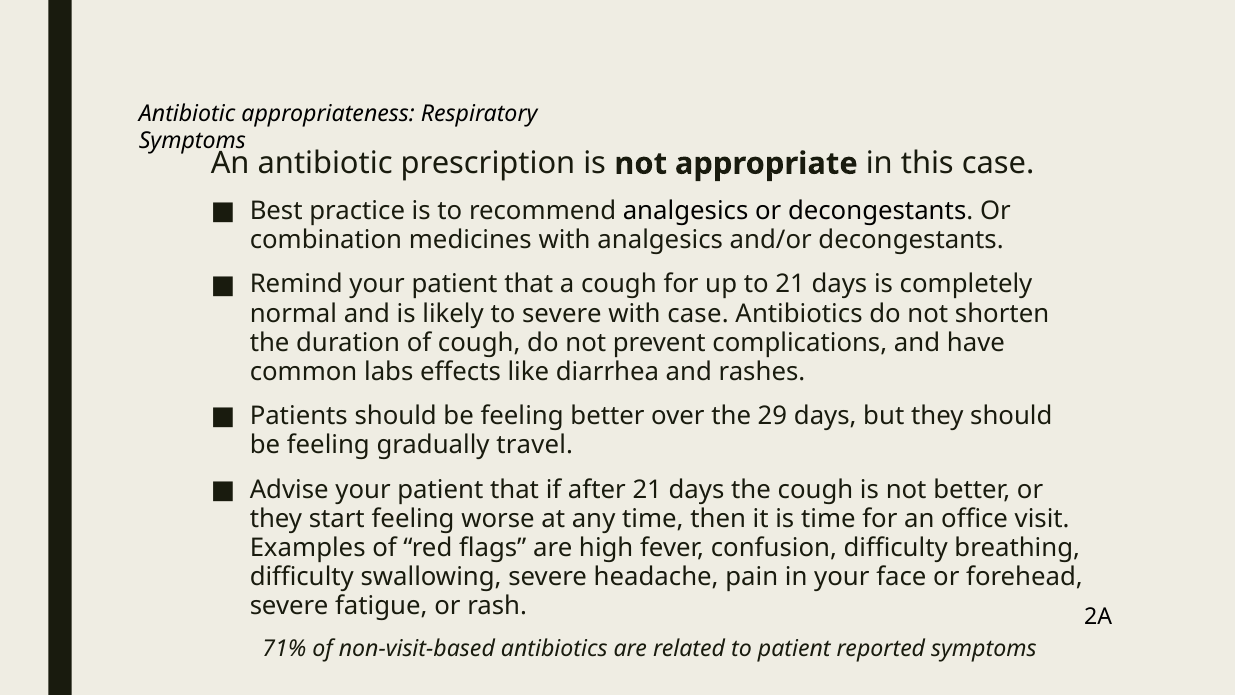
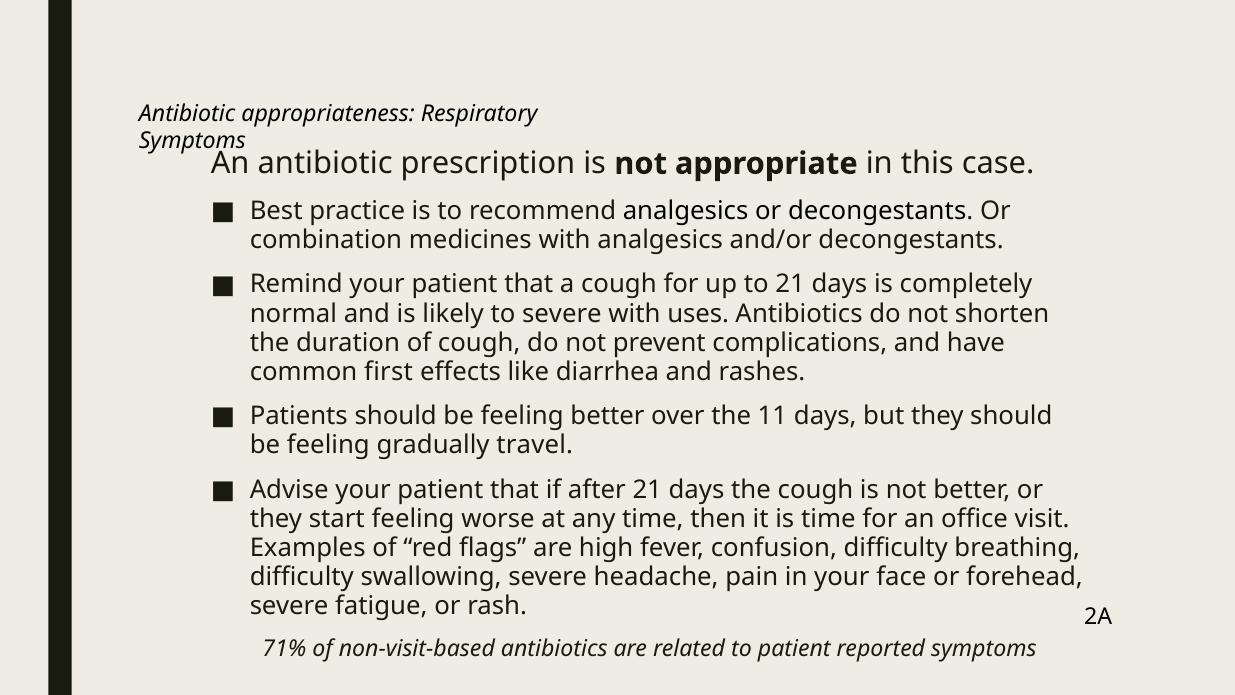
with case: case -> uses (698, 313)
labs: labs -> first (389, 371)
29: 29 -> 11 (772, 416)
